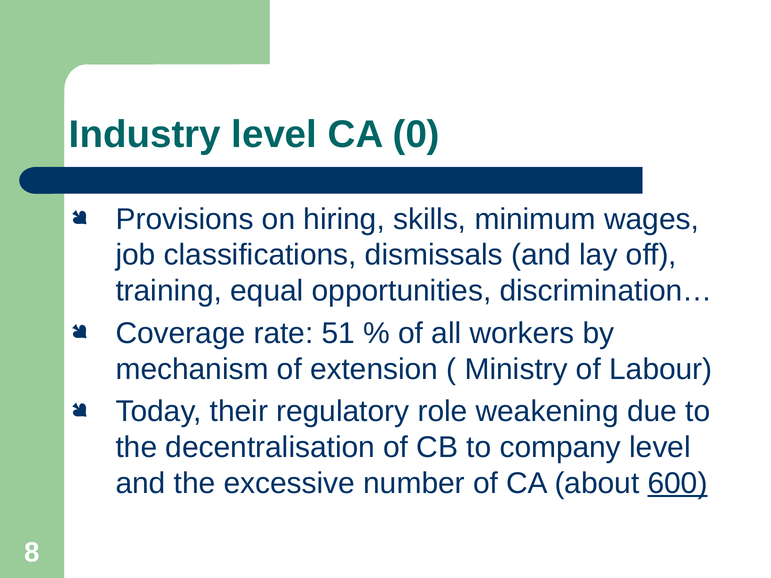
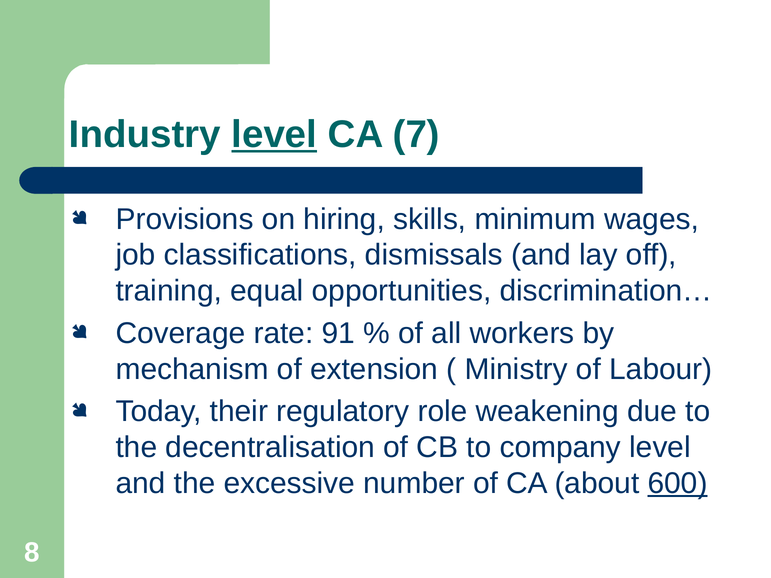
level underline: none -> present (274, 135)
0: 0 -> 7 (416, 135)
51: 51 -> 91 (338, 333)
